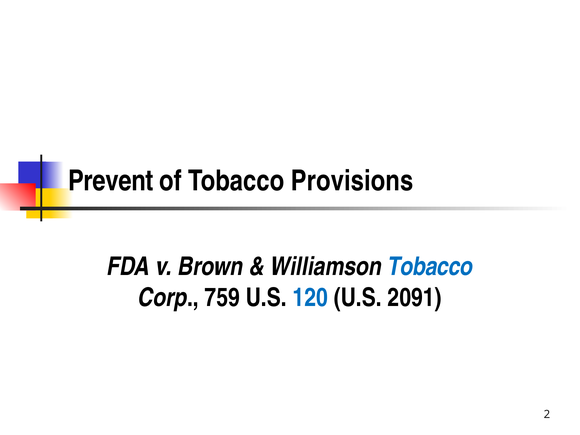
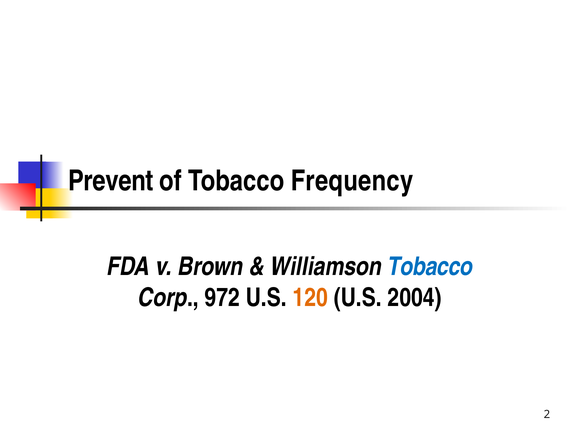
Provisions: Provisions -> Frequency (352, 181)
759: 759 -> 972 (222, 298)
120 colour: blue -> orange (310, 298)
2091: 2091 -> 2004 (415, 298)
